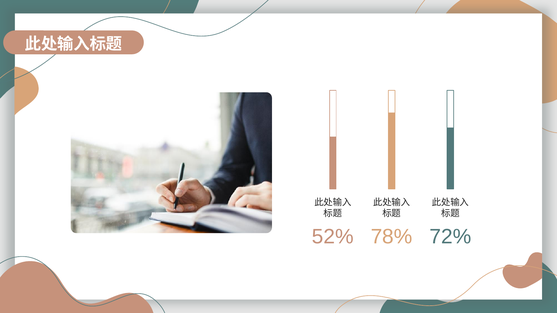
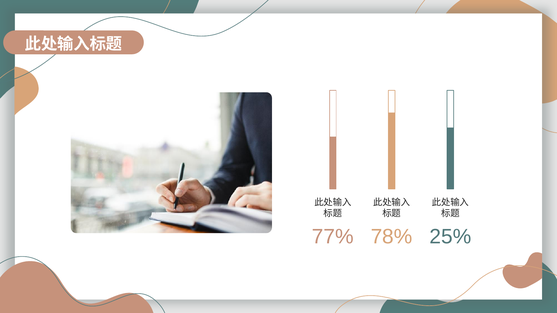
52%: 52% -> 77% (333, 237)
72%: 72% -> 25% (450, 237)
